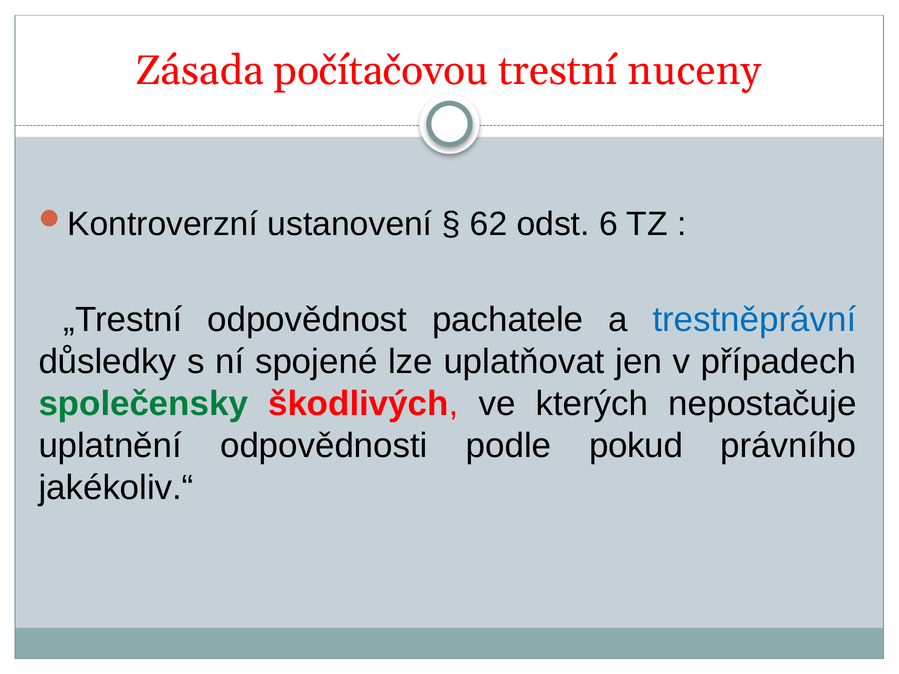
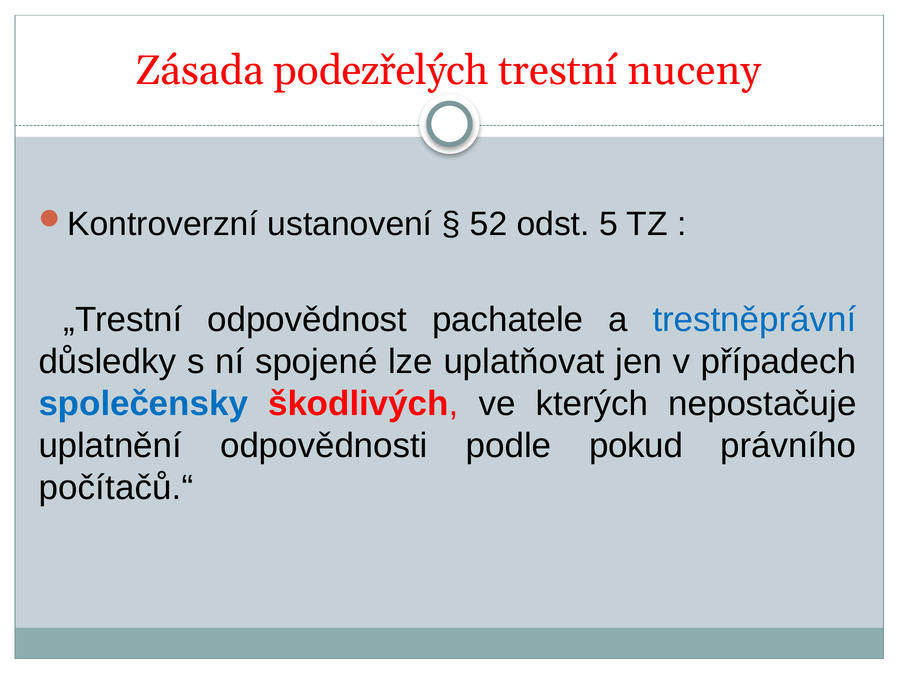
počítačovou: počítačovou -> podezřelých (381, 71)
62: 62 -> 52 (489, 224)
6: 6 -> 5 (608, 224)
společensky colour: green -> blue (143, 404)
jakékoliv.“: jakékoliv.“ -> počítačů.“ (116, 488)
